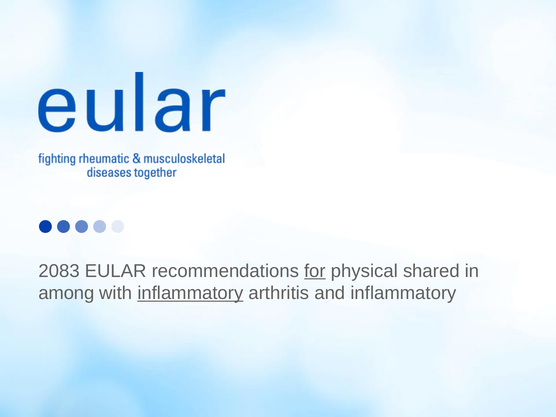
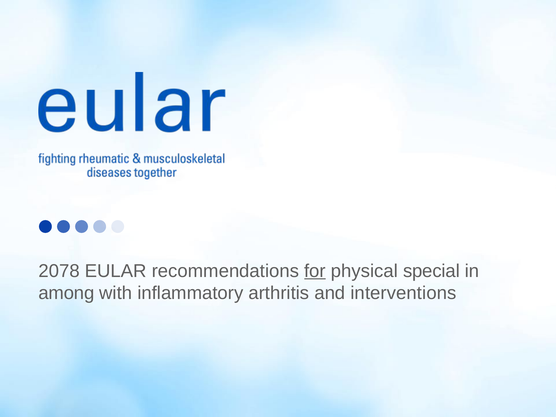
2083: 2083 -> 2078 (59, 271)
shared: shared -> special (431, 271)
inflammatory underline: present -> none (190, 293)
and inflammatory: inflammatory -> interventions (403, 293)
